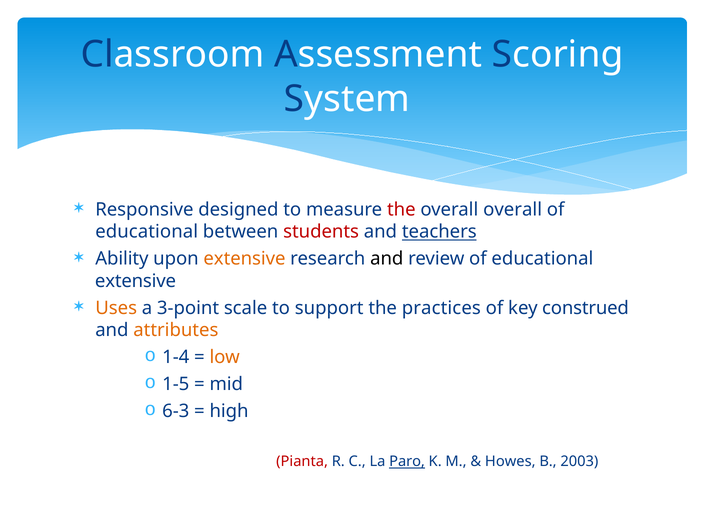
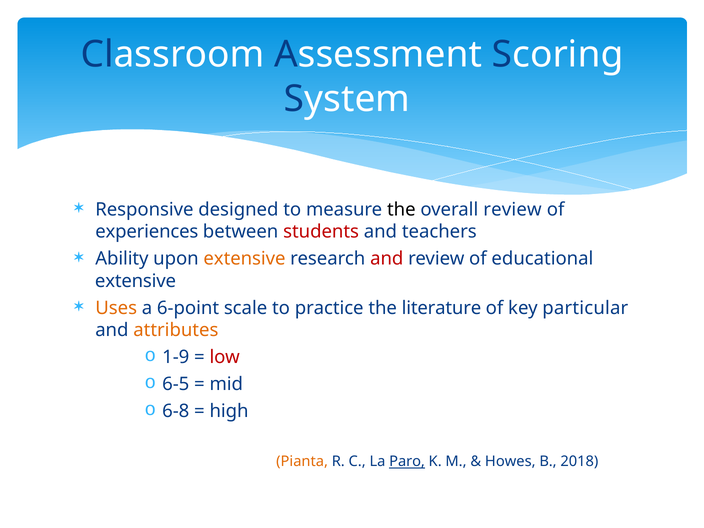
the colour: red -> black (401, 210)
overall overall: overall -> review (513, 210)
educational: educational -> experiences (147, 232)
teachers underline: present -> none (439, 232)
and colour: black -> red (387, 259)
3-point: 3-point -> 6-point (188, 308)
support: support -> practice (329, 308)
practices: practices -> literature (441, 308)
construed: construed -> particular (585, 308)
1-4: 1-4 -> 1-9 (176, 357)
low colour: orange -> red (225, 357)
1-5: 1-5 -> 6-5 (176, 384)
6-3: 6-3 -> 6-8 (176, 411)
Pianta colour: red -> orange (302, 462)
2003: 2003 -> 2018 (579, 462)
